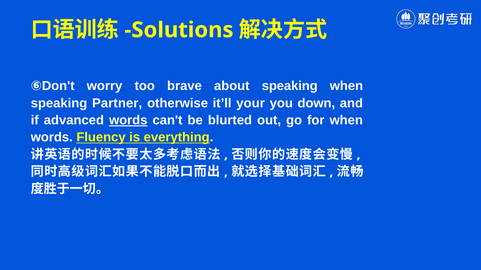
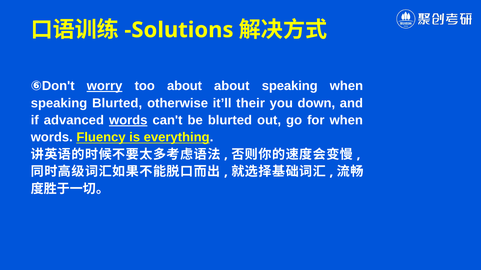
worry underline: none -> present (105, 86)
too brave: brave -> about (185, 86)
speaking Partner: Partner -> Blurted (117, 103)
your: your -> their (251, 103)
